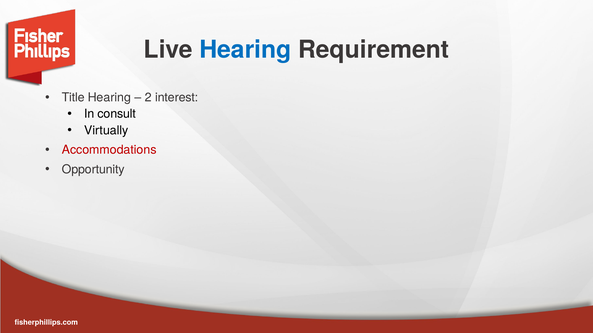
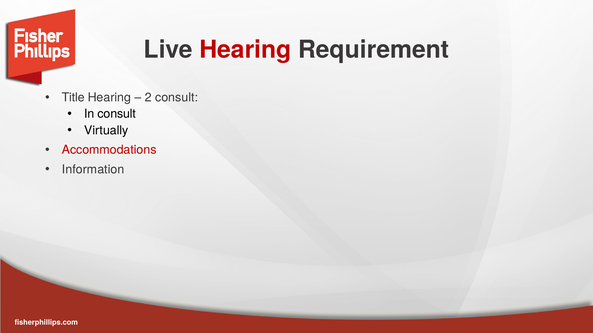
Hearing colour: blue -> red (245, 50)
2 interest: interest -> consult (177, 98)
Opportunity: Opportunity -> Information (93, 170)
